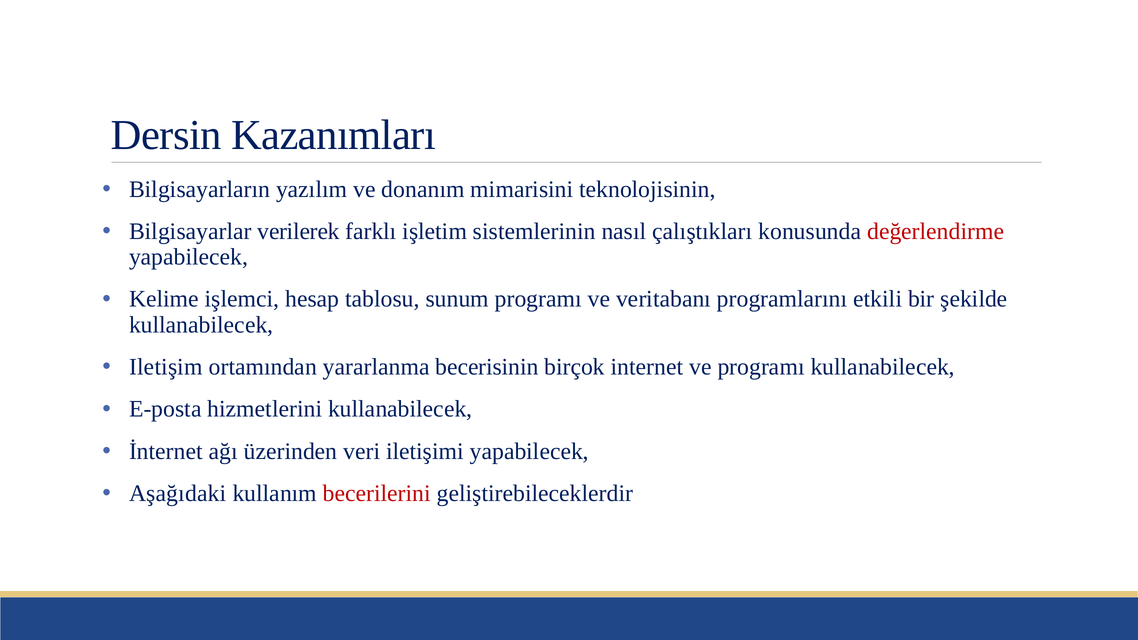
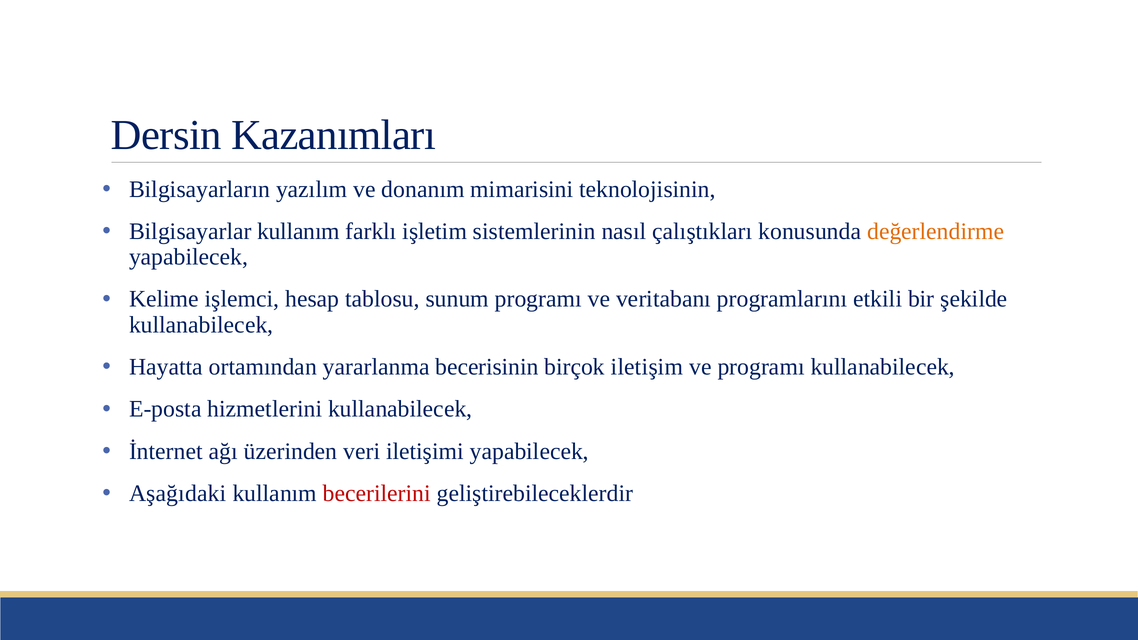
Bilgisayarlar verilerek: verilerek -> kullanım (299, 231)
değerlendirme colour: red -> orange (936, 231)
Iletişim: Iletişim -> Hayatta (166, 367)
internet: internet -> iletişim (647, 367)
